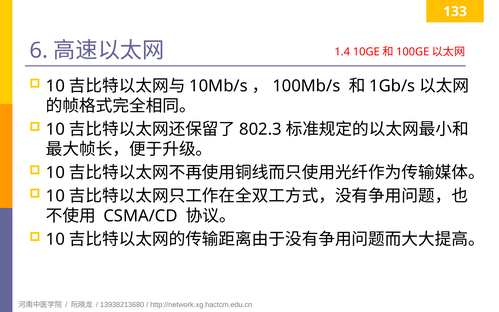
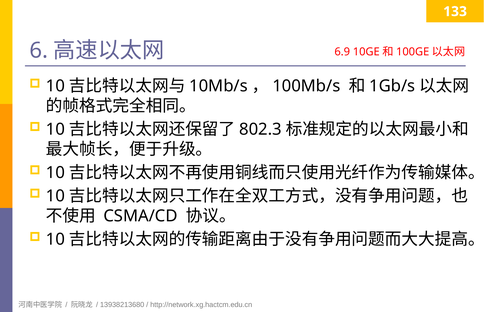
1.4: 1.4 -> 6.9 (342, 52)
